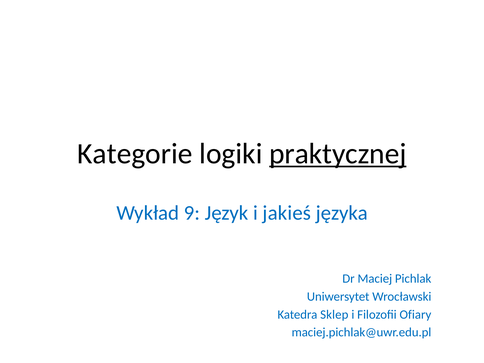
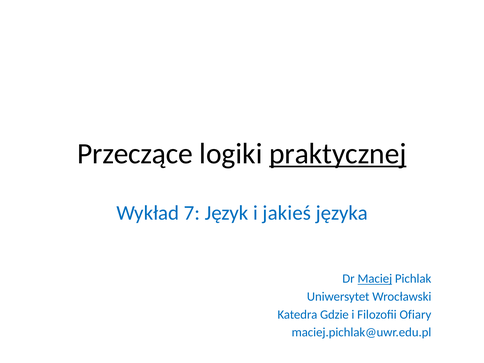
Kategorie: Kategorie -> Przeczące (135, 154)
9: 9 -> 7 (192, 213)
Maciej underline: none -> present (375, 279)
Sklep: Sklep -> Gdzie (334, 315)
